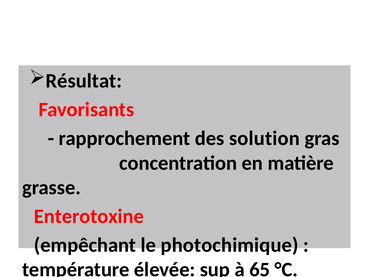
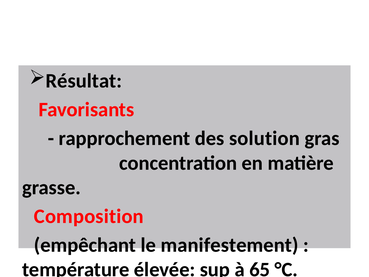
Enterotoxine: Enterotoxine -> Composition (89, 216)
photochimique: photochimique -> manifestement (230, 245)
